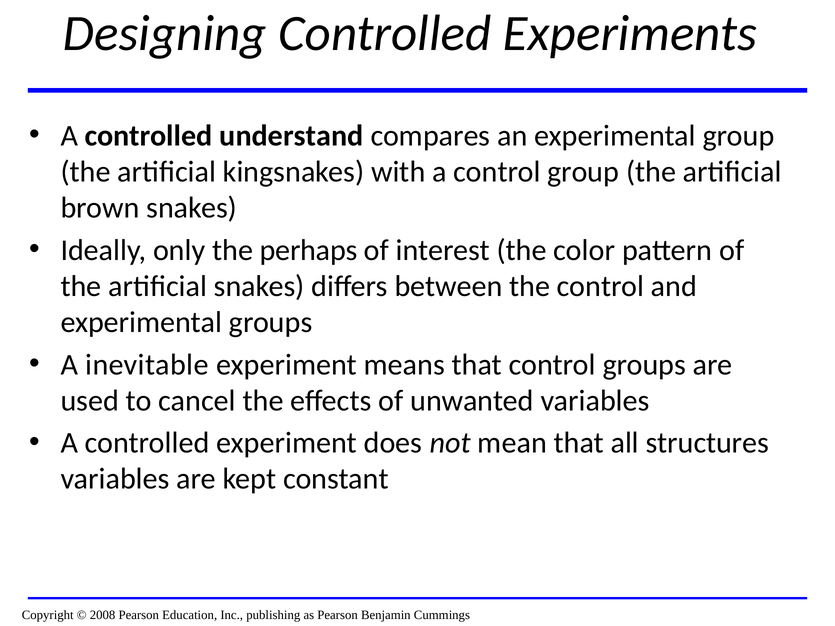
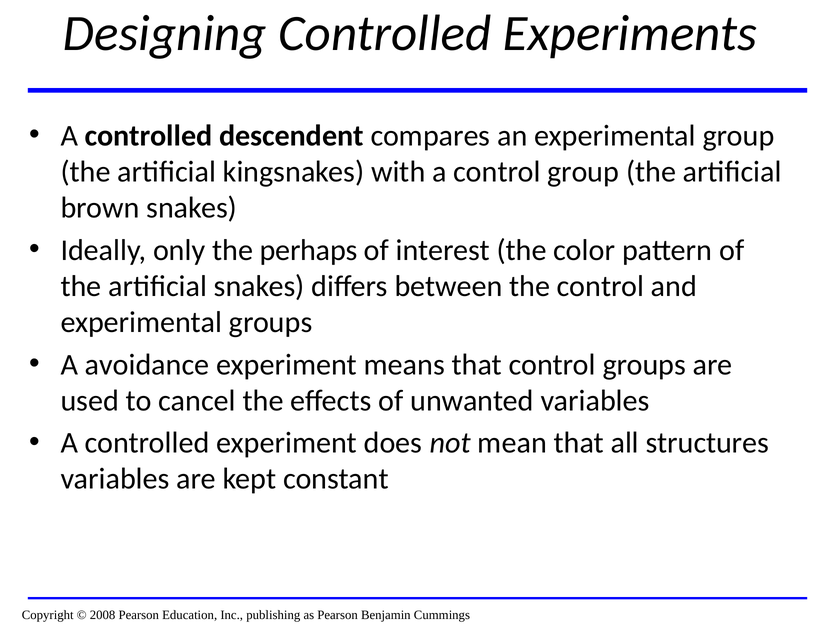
understand: understand -> descendent (291, 136)
inevitable: inevitable -> avoidance (147, 365)
